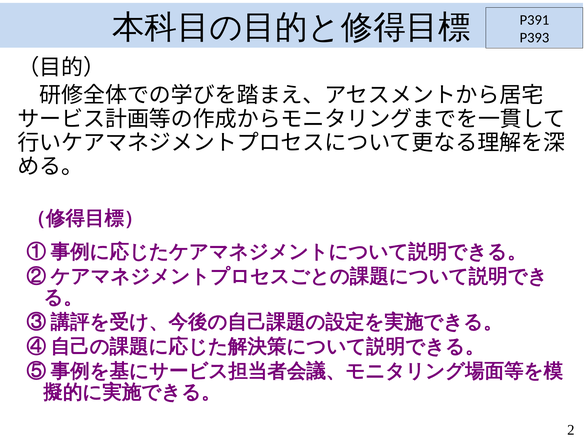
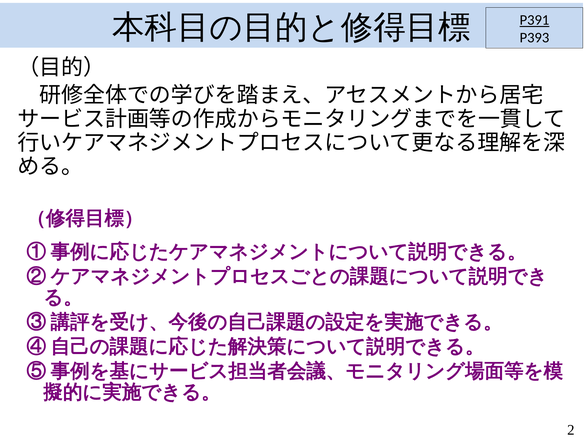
P391 underline: none -> present (534, 20)
